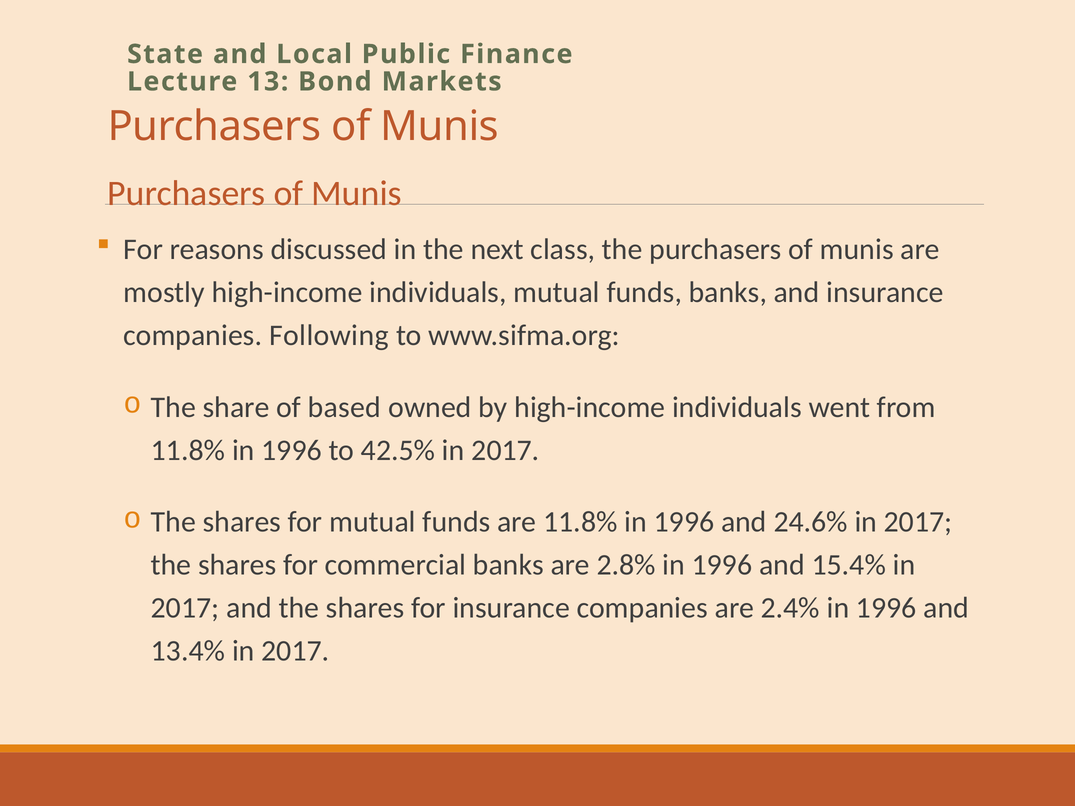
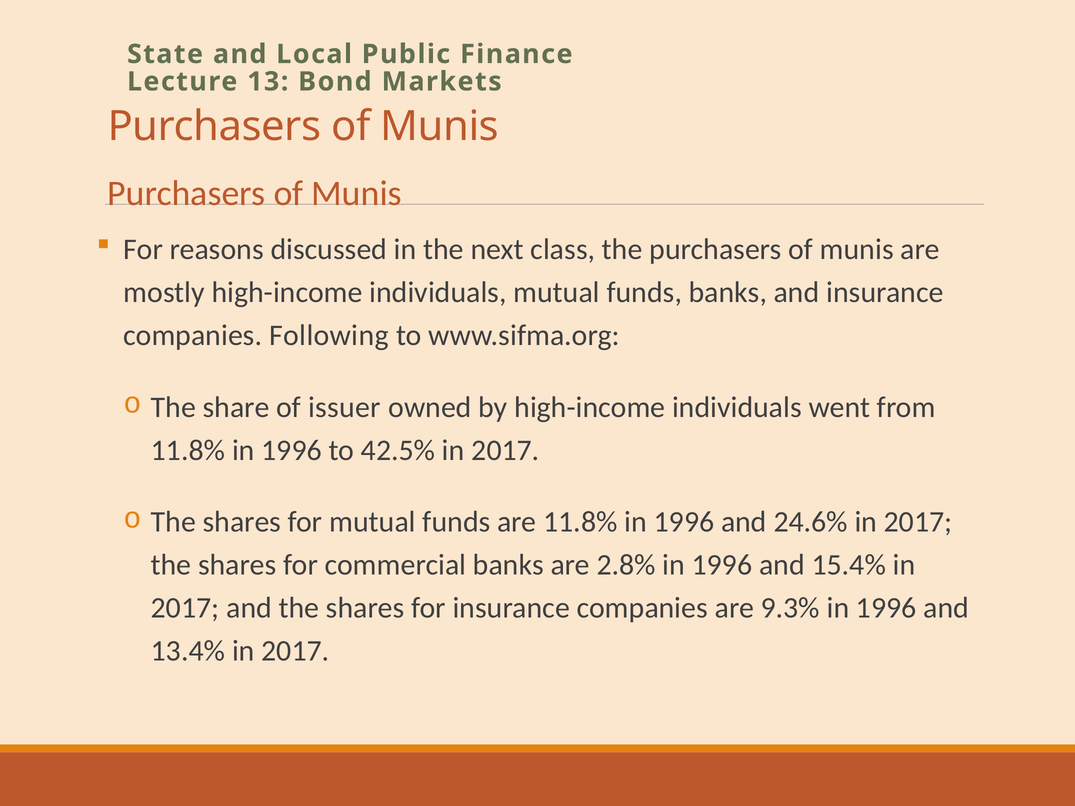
based: based -> issuer (344, 407)
2.4%: 2.4% -> 9.3% (790, 608)
